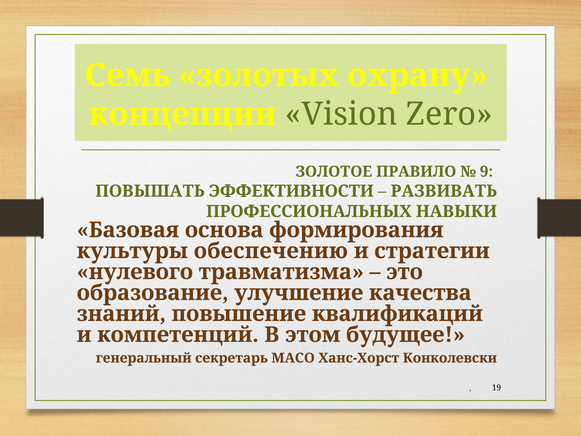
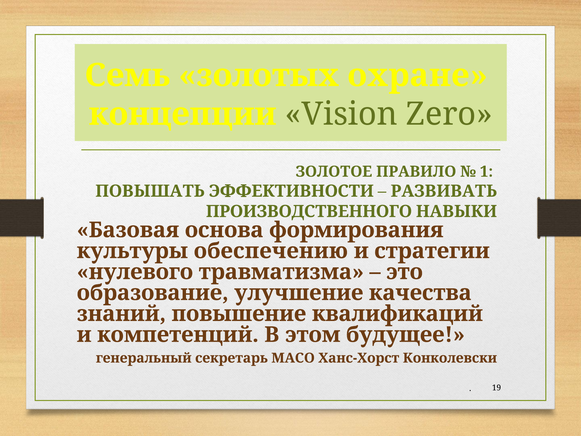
охрану: охрану -> охране (418, 75)
9: 9 -> 1 (486, 172)
ПРОФЕССИОНАЛЬНЫХ: ПРОФЕССИОНАЛЬНЫХ -> ПРОИЗВОДСТВЕННОГО (309, 211)
